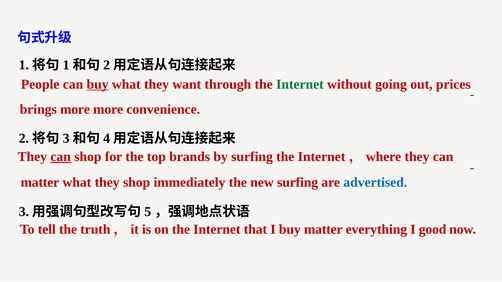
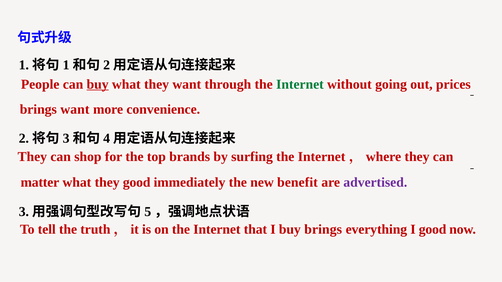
brings more: more -> want (75, 110)
can underline: present -> none (61, 157)
they shop: shop -> good (137, 183)
new surfing: surfing -> benefit (298, 183)
advertised colour: blue -> purple (375, 183)
buy matter: matter -> brings (323, 230)
